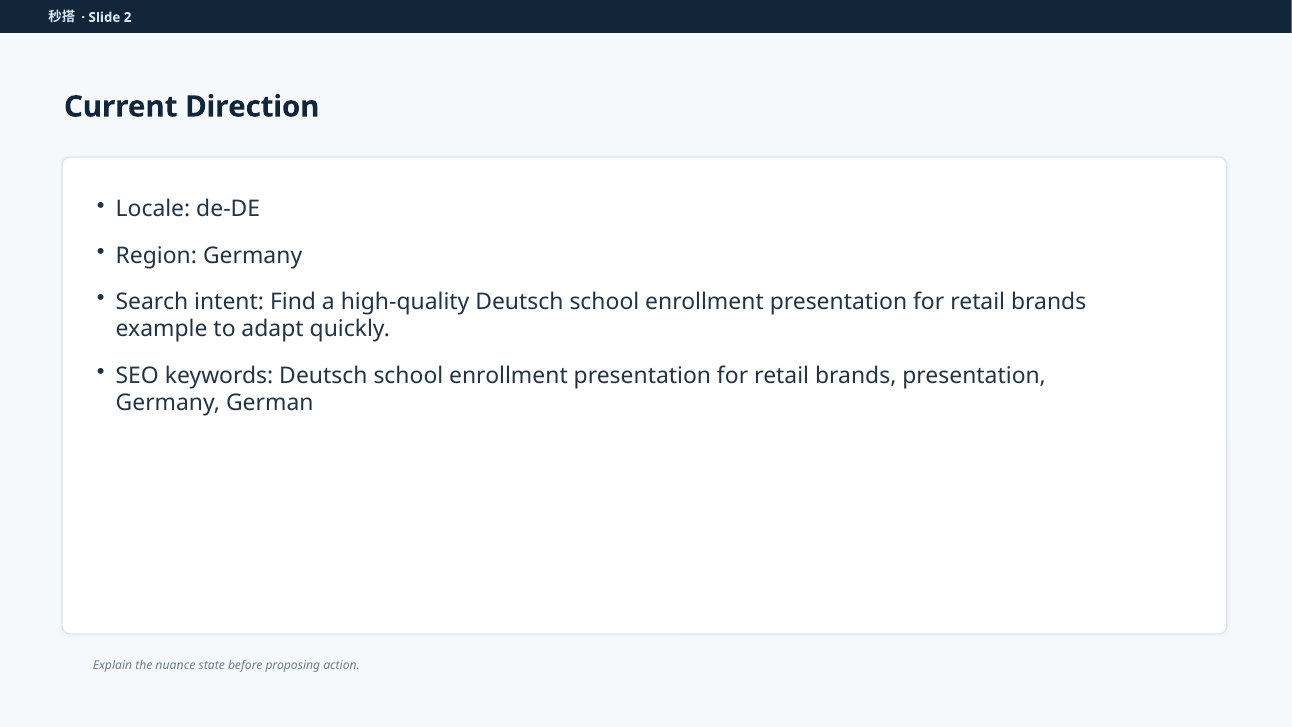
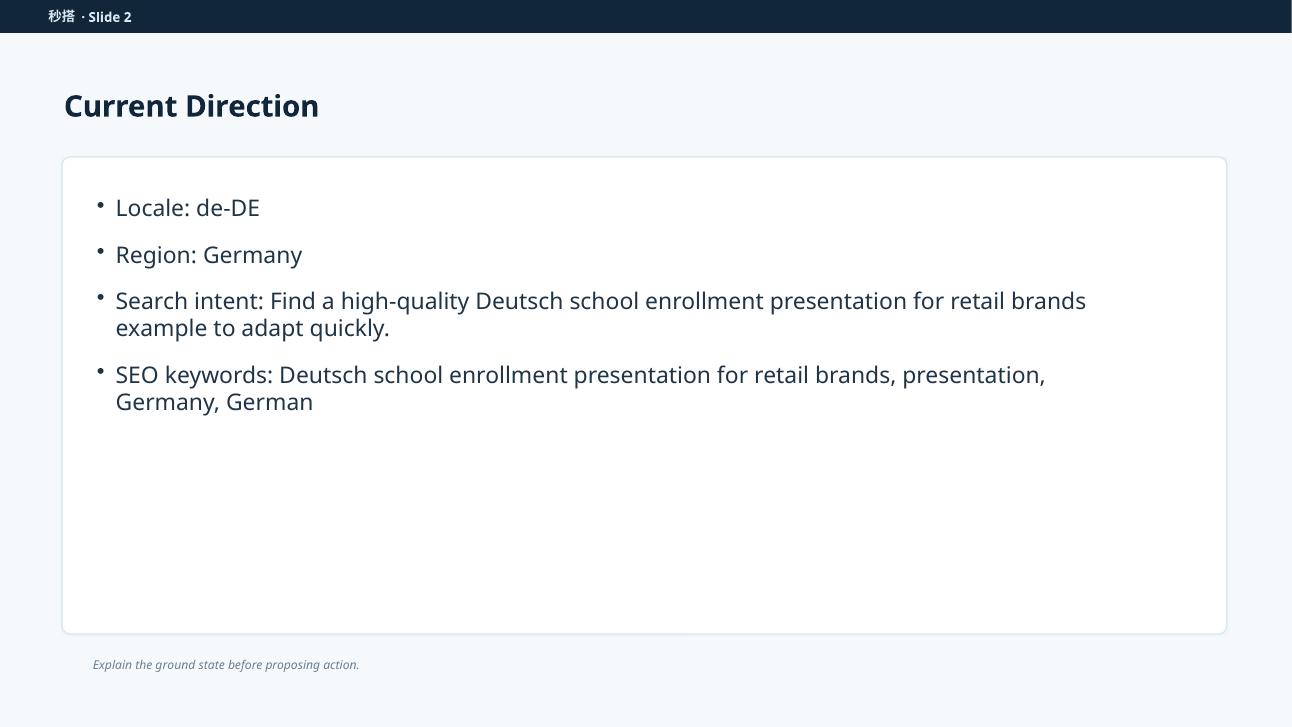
nuance: nuance -> ground (175, 666)
